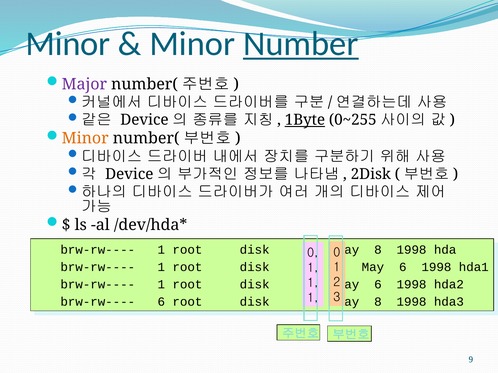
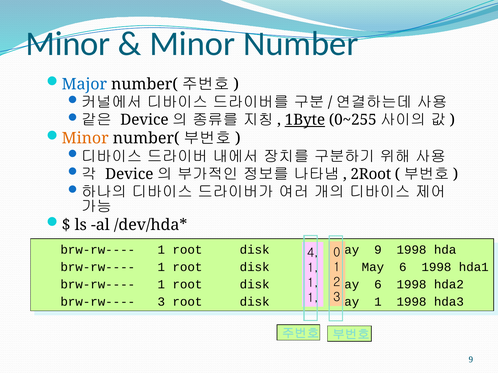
Number underline: present -> none (301, 44)
Major colour: purple -> blue (84, 84)
2Disk: 2Disk -> 2Root (371, 174)
8: 8 -> 9 (378, 250)
0: 0 -> 4 (313, 253)
6: 6 -> 3 (161, 302)
8: 8 -> 1 (378, 302)
